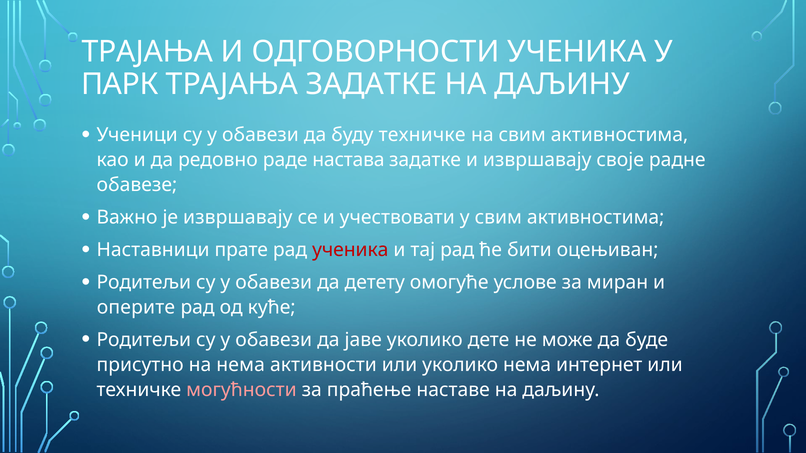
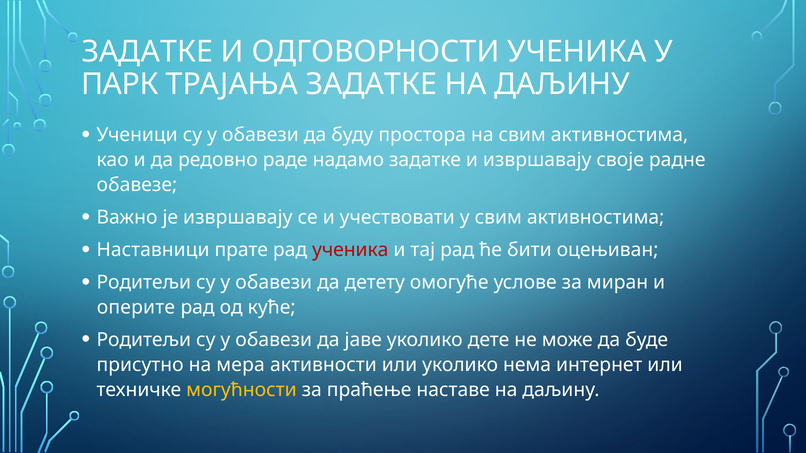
ТРАЈАЊА: ТРАЈАЊА -> ЗАДАТКЕ (147, 52)
буду техничке: техничке -> простора (422, 135)
настава: настава -> надамо (348, 160)
на нема: нема -> мера (241, 365)
могућности colour: pink -> yellow (241, 390)
